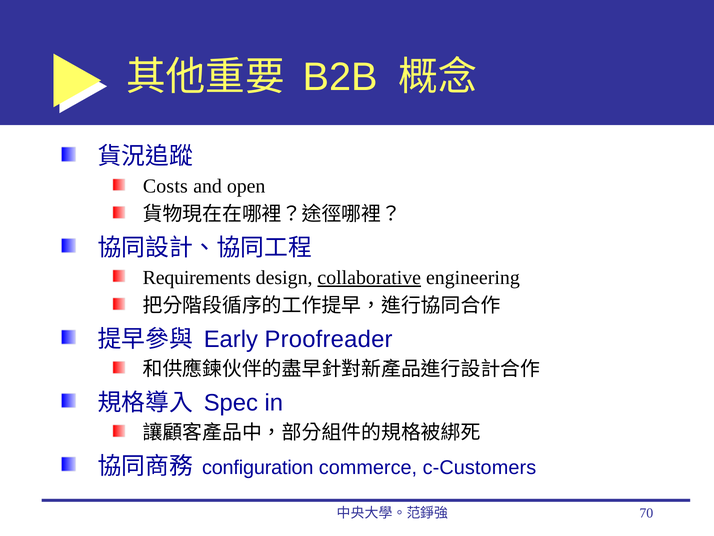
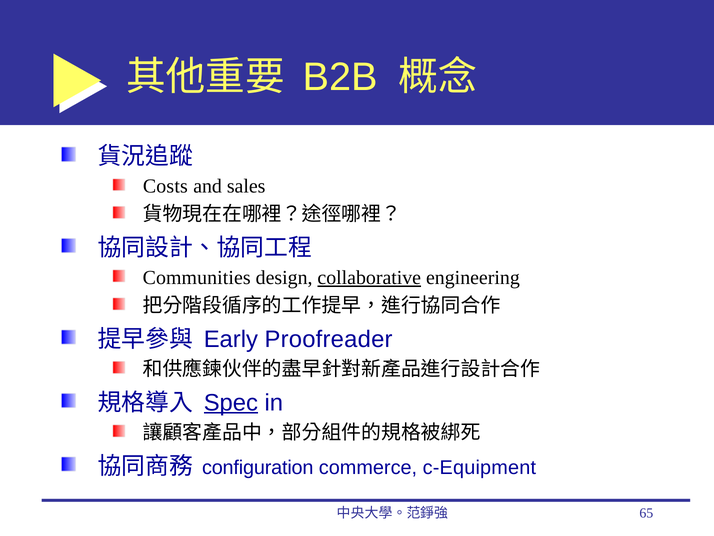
open: open -> sales (246, 186)
Requirements: Requirements -> Communities (197, 277)
Spec underline: none -> present (231, 402)
c-Customers: c-Customers -> c-Equipment (479, 467)
70: 70 -> 65 (646, 513)
